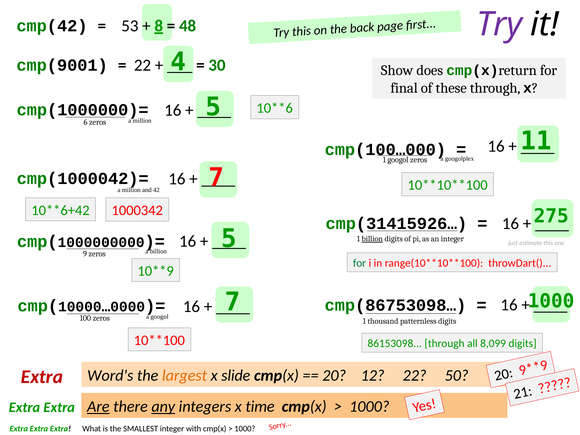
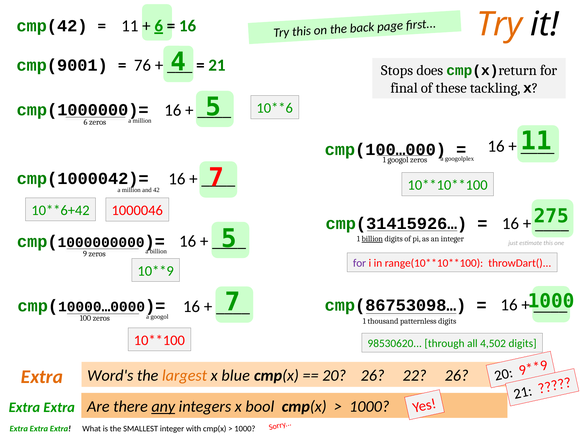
53: 53 -> 11 (130, 26)
8: 8 -> 6 (159, 26)
48: 48 -> 16 (188, 26)
Try colour: purple -> orange (499, 24)
22: 22 -> 76 (143, 65)
30: 30 -> 21 (217, 65)
Show: Show -> Stops (397, 71)
these through: through -> tackling (495, 88)
1000342: 1000342 -> 1000046 (137, 210)
for colour: green -> purple (360, 263)
86153098: 86153098 -> 98530620 (395, 343)
8,099: 8,099 -> 4,502 (493, 343)
slide: slide -> blue (236, 375)
20 12: 12 -> 26 (373, 375)
22 50: 50 -> 26 (457, 375)
Extra colour: red -> orange (42, 377)
Are underline: present -> none (98, 407)
time: time -> bool (260, 407)
